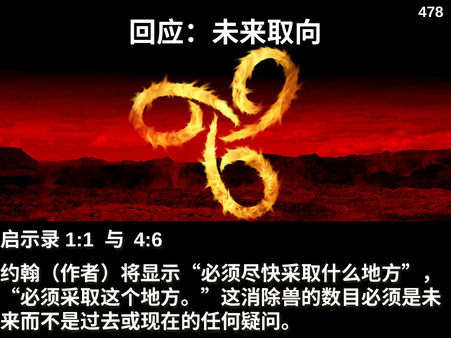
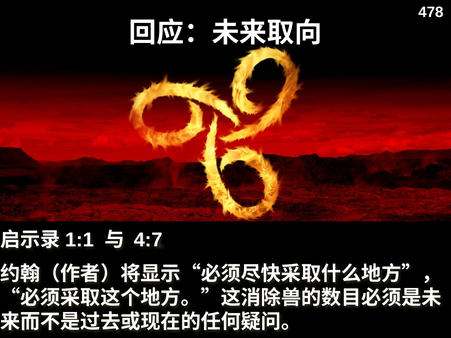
4:6: 4:6 -> 4:7 (148, 240)
